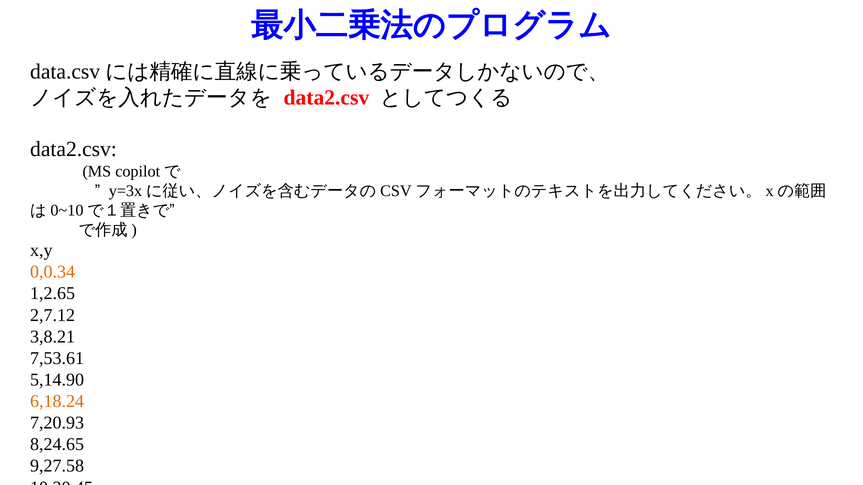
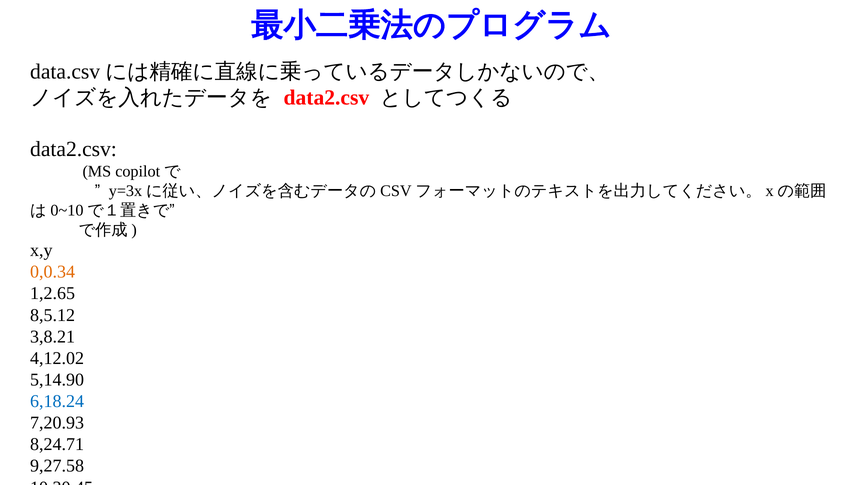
2,7.12: 2,7.12 -> 8,5.12 (53, 315)
7,53.61: 7,53.61 -> 4,12.02 (57, 359)
6,18.24 colour: orange -> blue (57, 402)
8,24.65: 8,24.65 -> 8,24.71 (57, 445)
